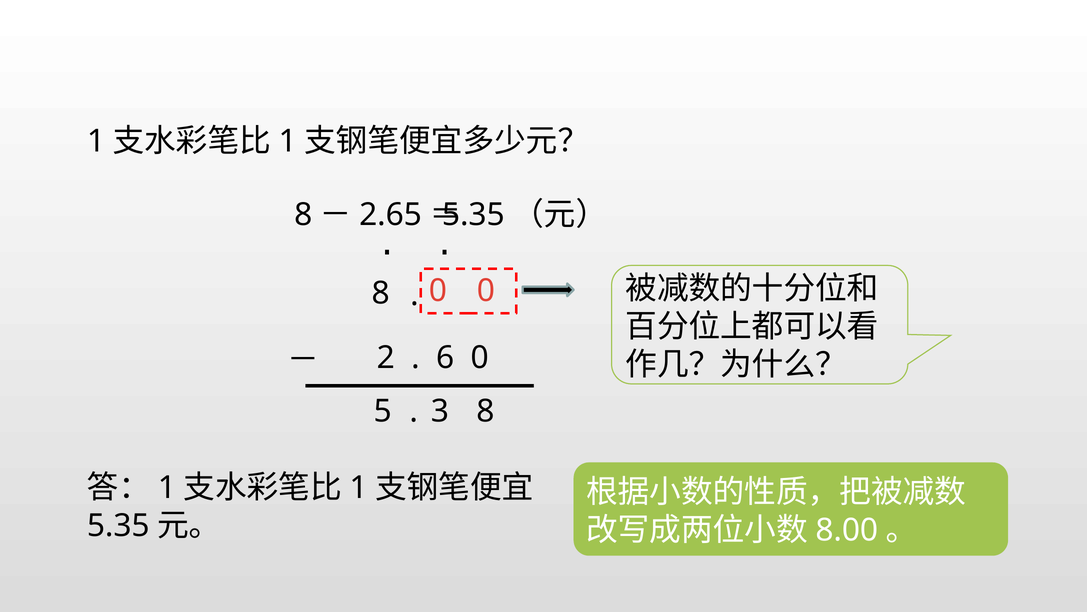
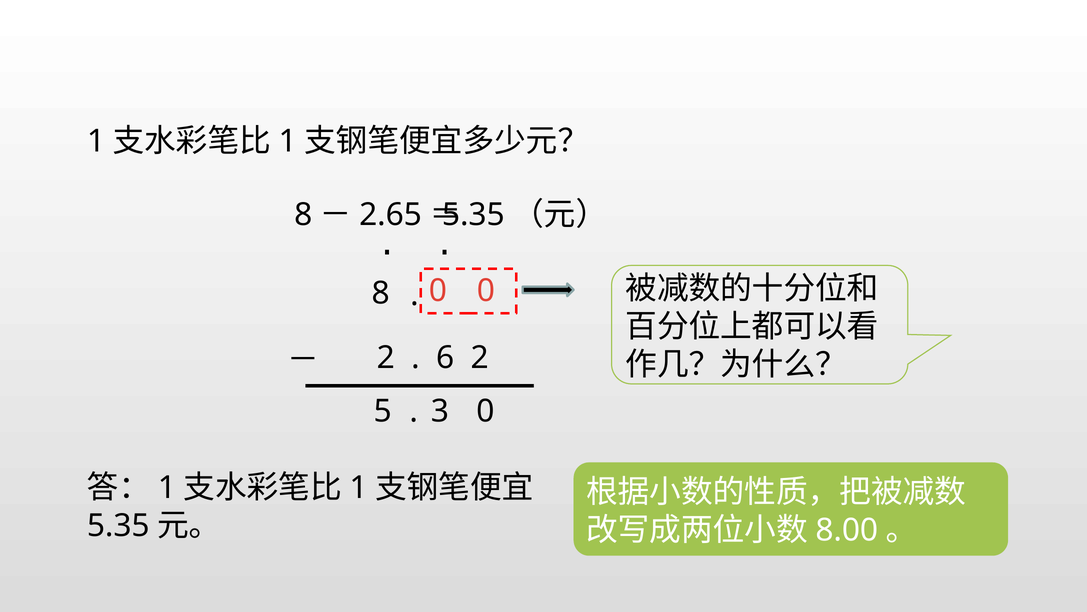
6 0: 0 -> 2 (480, 357)
3 8: 8 -> 0 (485, 411)
